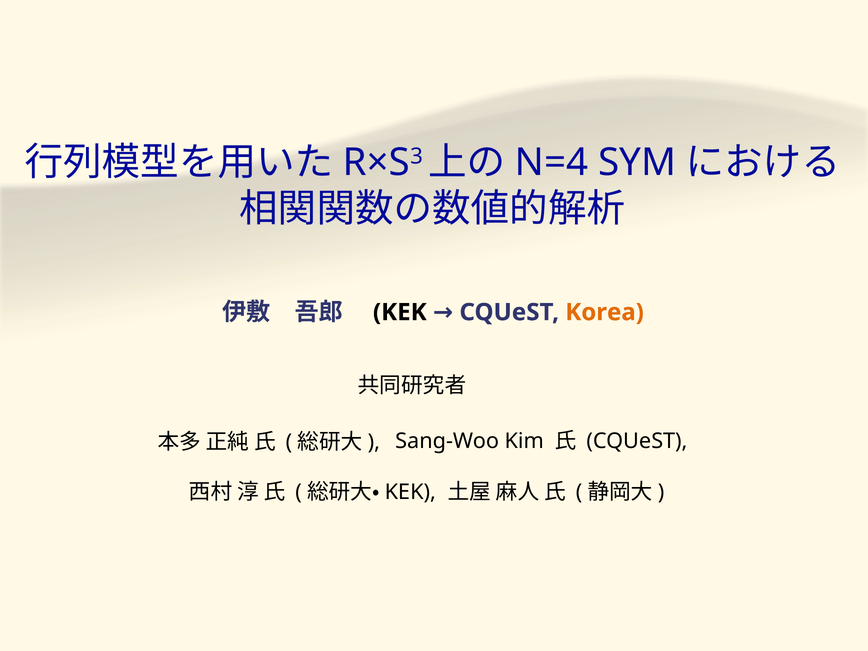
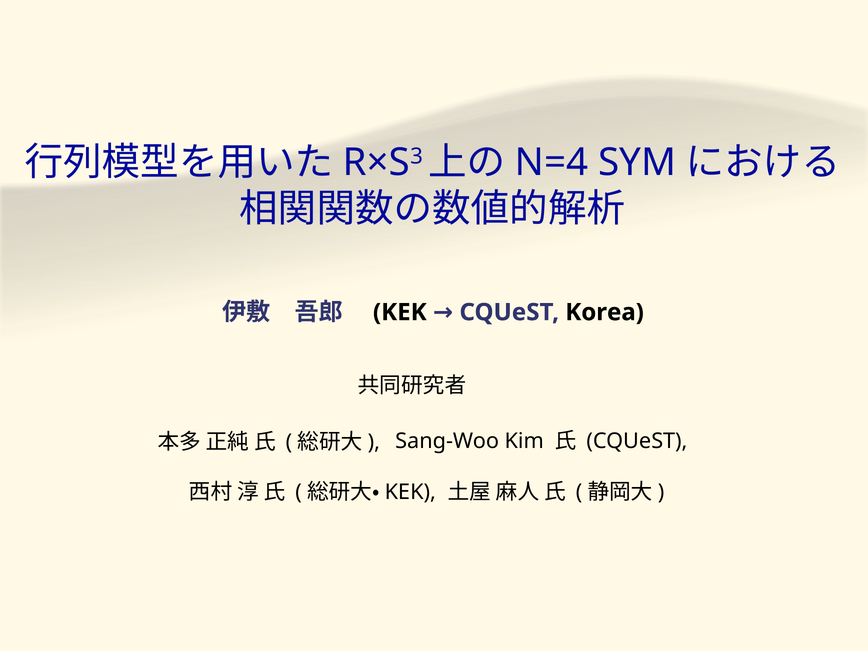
Korea colour: orange -> black (605, 312)
